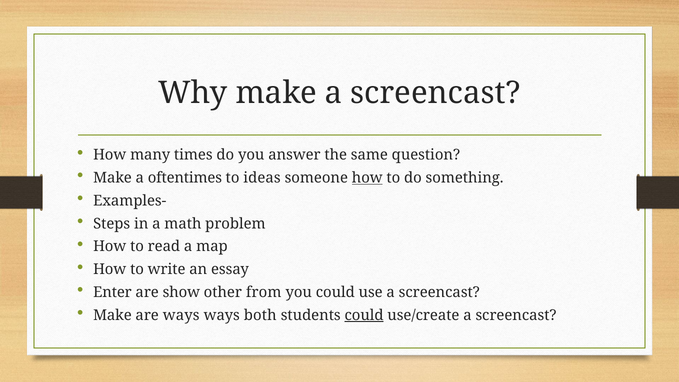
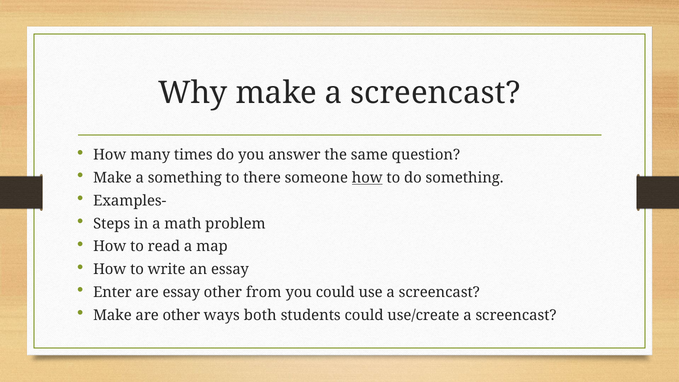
a oftentimes: oftentimes -> something (185, 178)
ideas: ideas -> there (262, 178)
are show: show -> essay (181, 292)
are ways: ways -> other (181, 315)
could underline: present -> none (364, 315)
